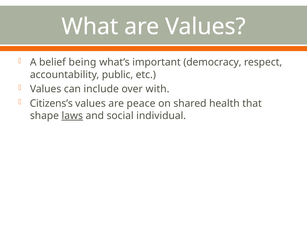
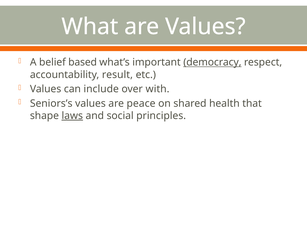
being: being -> based (83, 62)
democracy underline: none -> present (212, 62)
public: public -> result (117, 74)
Citizens’s: Citizens’s -> Seniors’s (51, 103)
individual: individual -> principles (161, 115)
